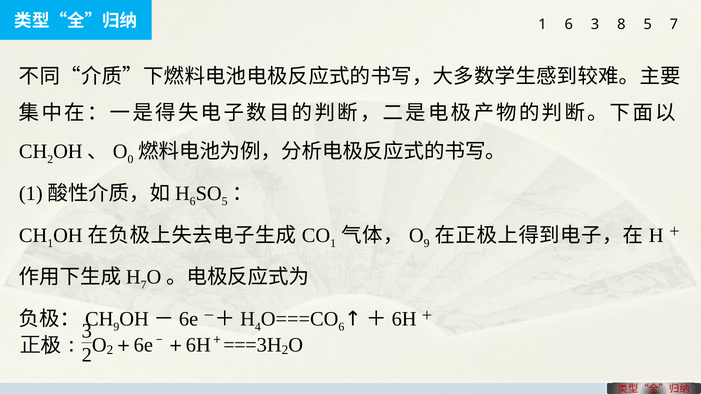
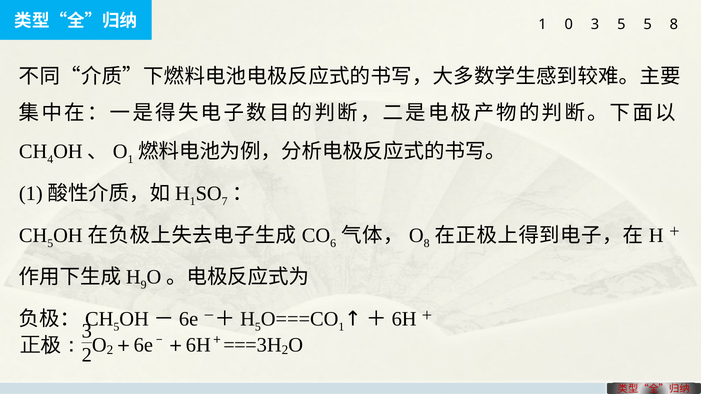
1 6: 6 -> 0 (569, 24)
3 8: 8 -> 5 (621, 24)
5 7: 7 -> 8 (674, 24)
2: 2 -> 4 (50, 160)
0: 0 -> 1 (130, 160)
6: 6 -> 1 (193, 202)
5: 5 -> 7 (225, 202)
1: 1 -> 5 (50, 244)
1: 1 -> 6 (333, 244)
9: 9 -> 8 (427, 244)
7: 7 -> 9 (144, 285)
9: 9 -> 5 (116, 327)
4: 4 -> 5 (258, 327)
6: 6 -> 1 (341, 327)
